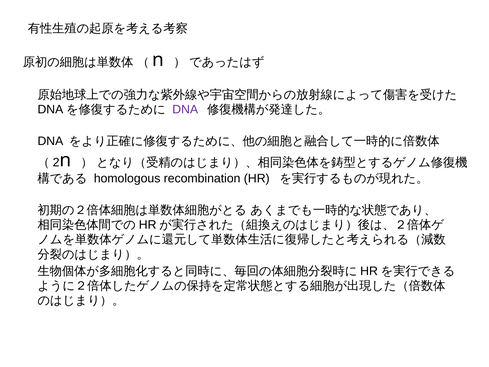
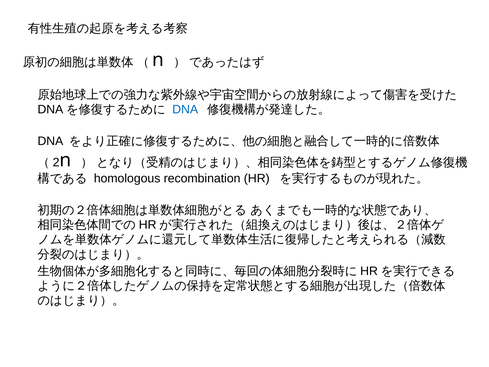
DNA colour: purple -> blue (185, 110)
